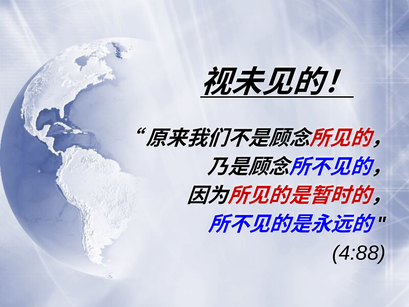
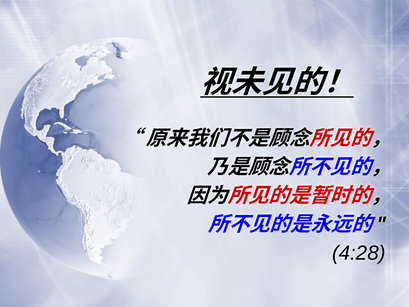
4:88: 4:88 -> 4:28 (359, 253)
